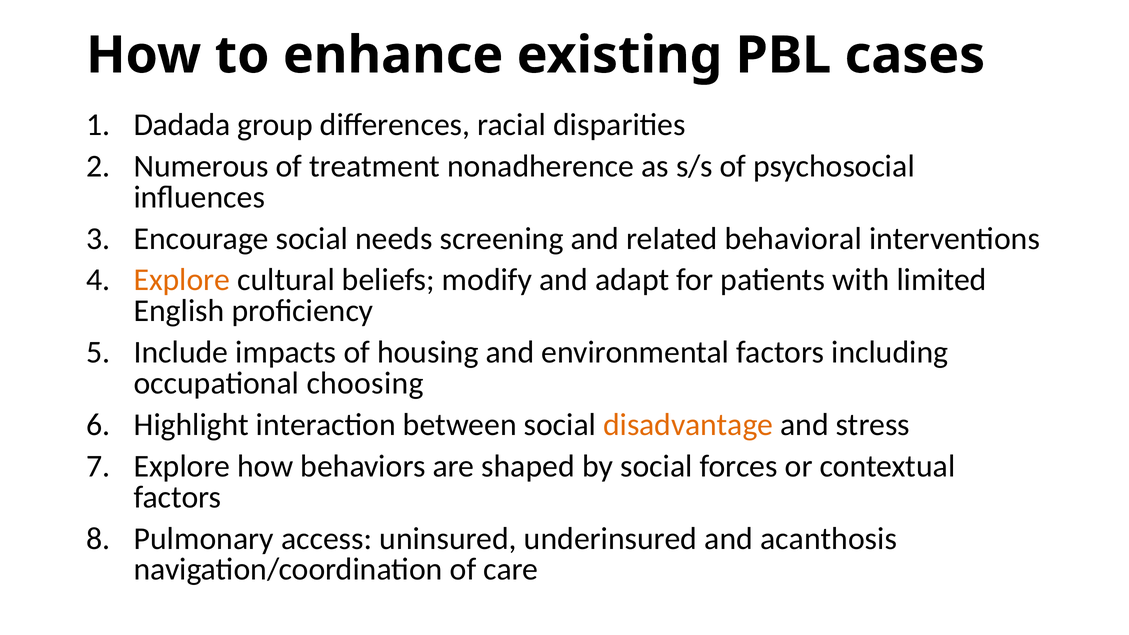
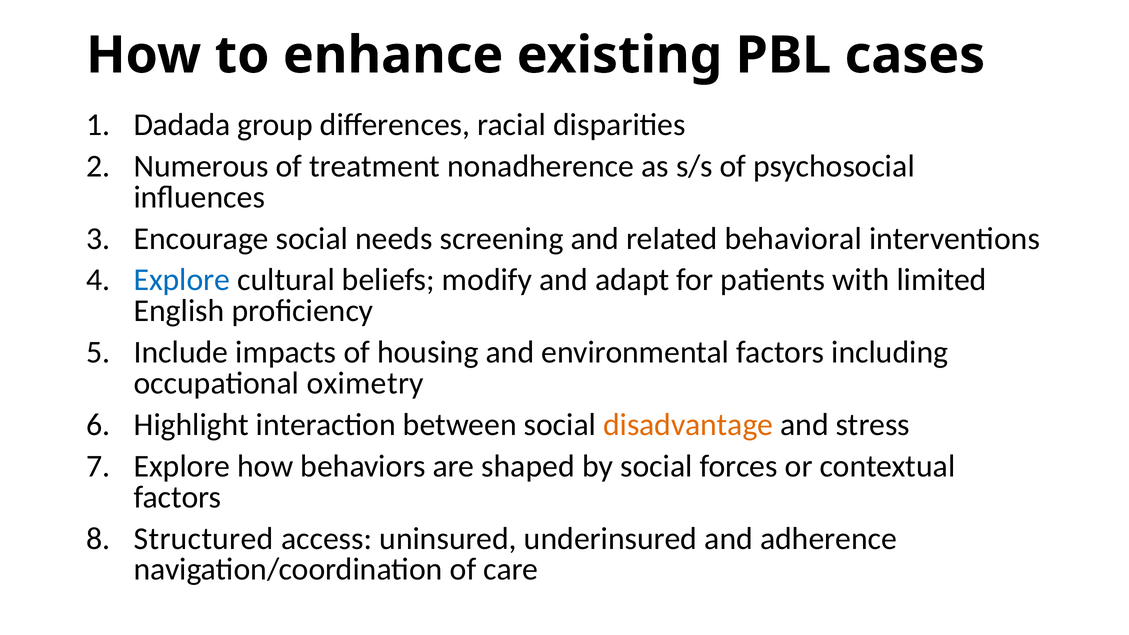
Explore colour: orange -> blue (182, 280)
choosing: choosing -> oximetry (365, 383)
Pulmonary: Pulmonary -> Structured (204, 539)
acanthosis: acanthosis -> adherence (829, 539)
